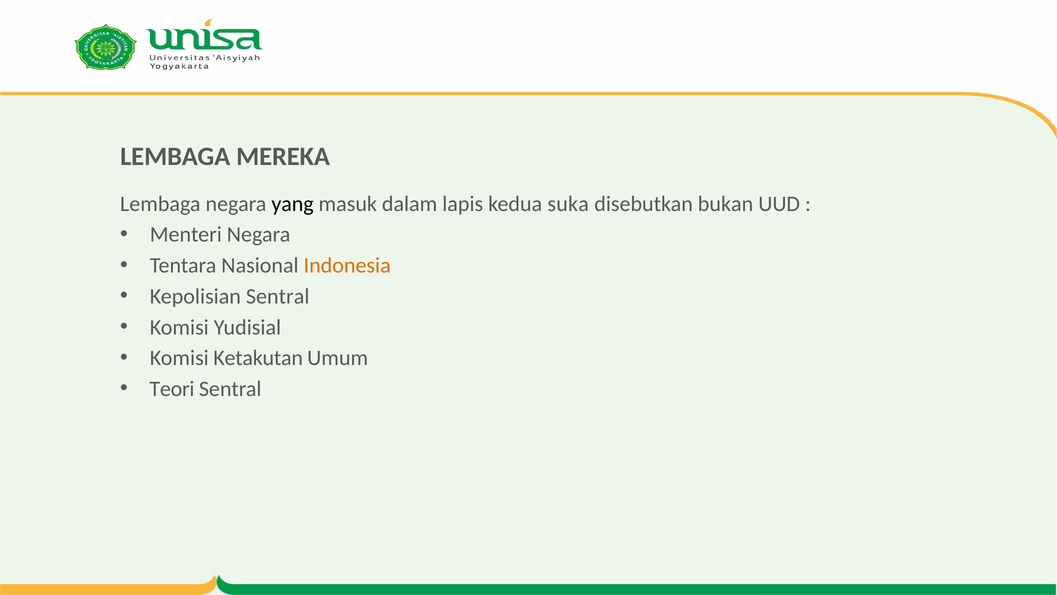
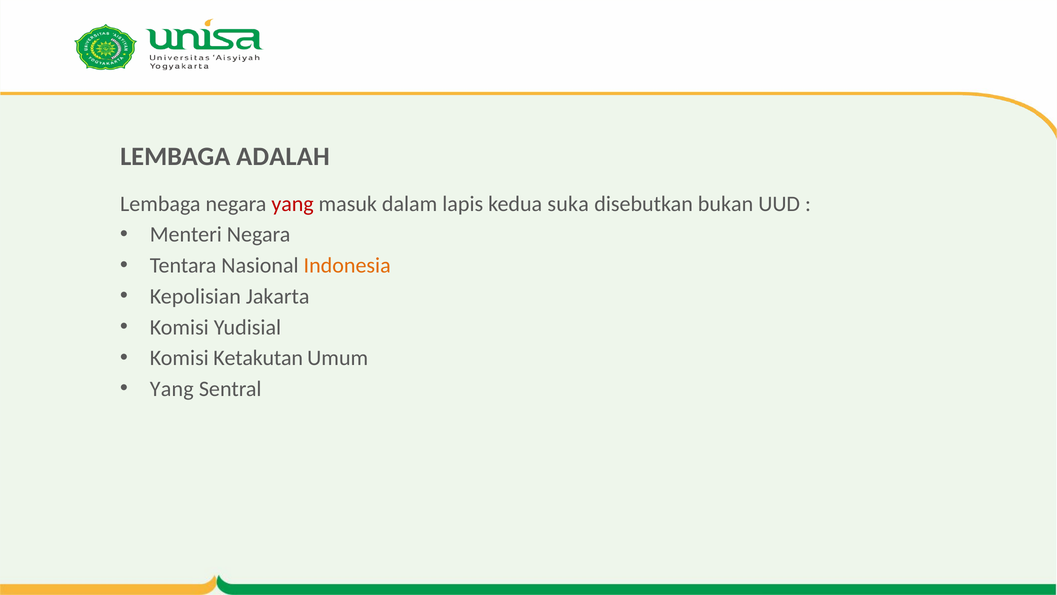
MEREKA: MEREKA -> ADALAH (283, 157)
yang colour: black -> red (293, 204)
Kepolisian Sentral: Sentral -> Jakarta (278, 296)
Teori: Teori -> Yang (172, 389)
